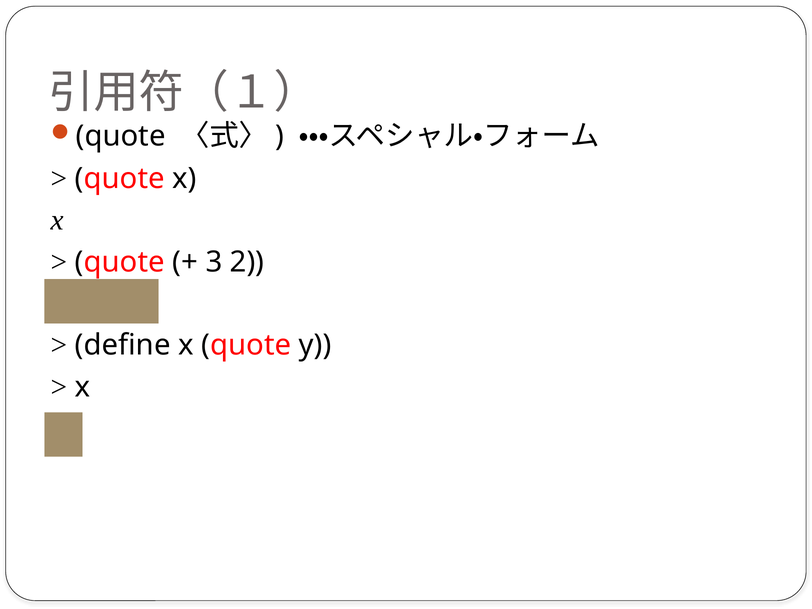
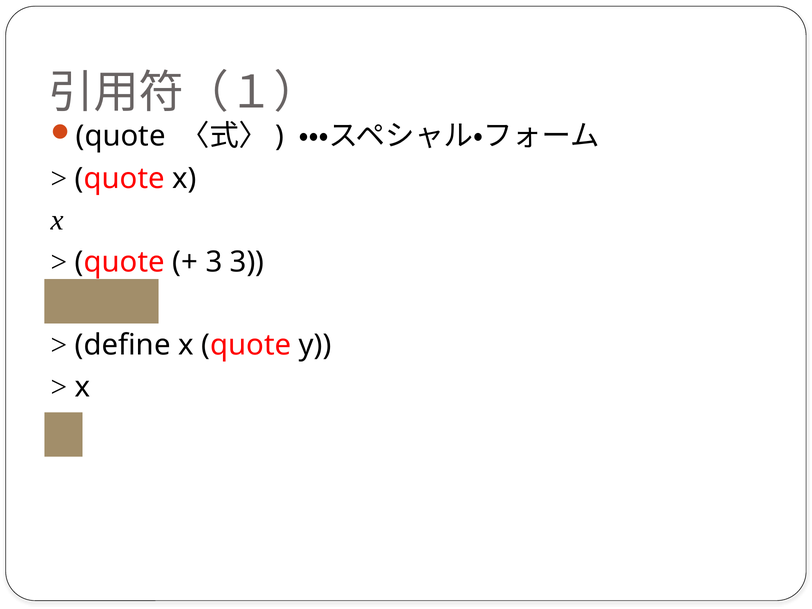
3 2: 2 -> 3 (247, 262)
